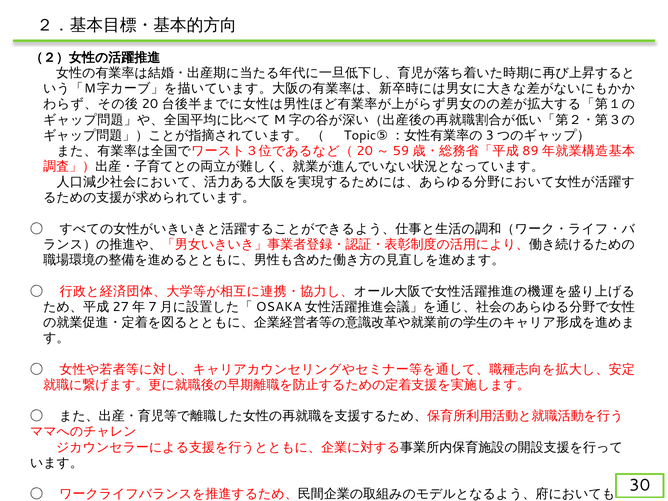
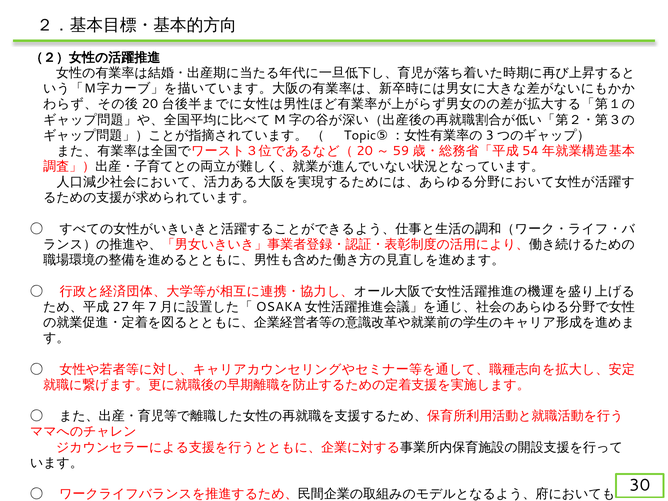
89: 89 -> 54 (530, 151)
